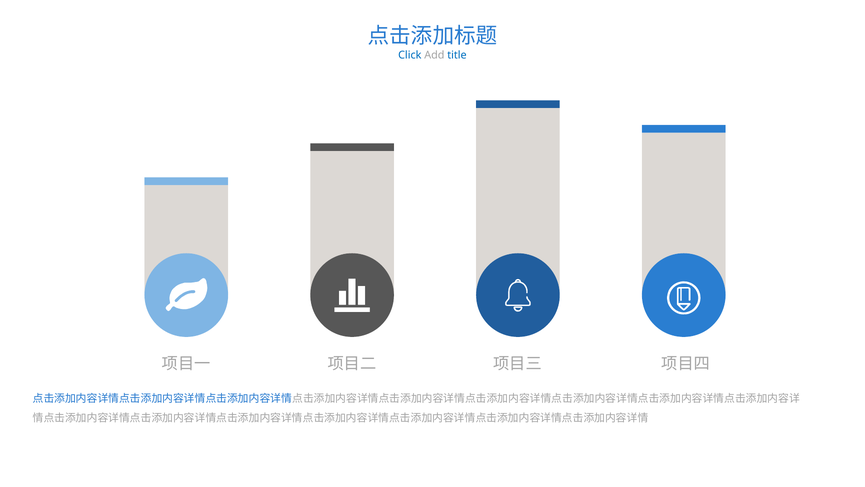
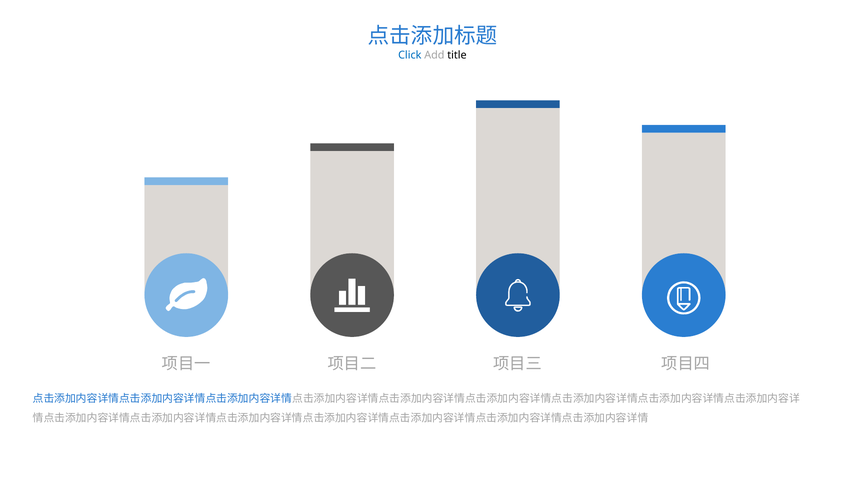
title colour: blue -> black (457, 55)
